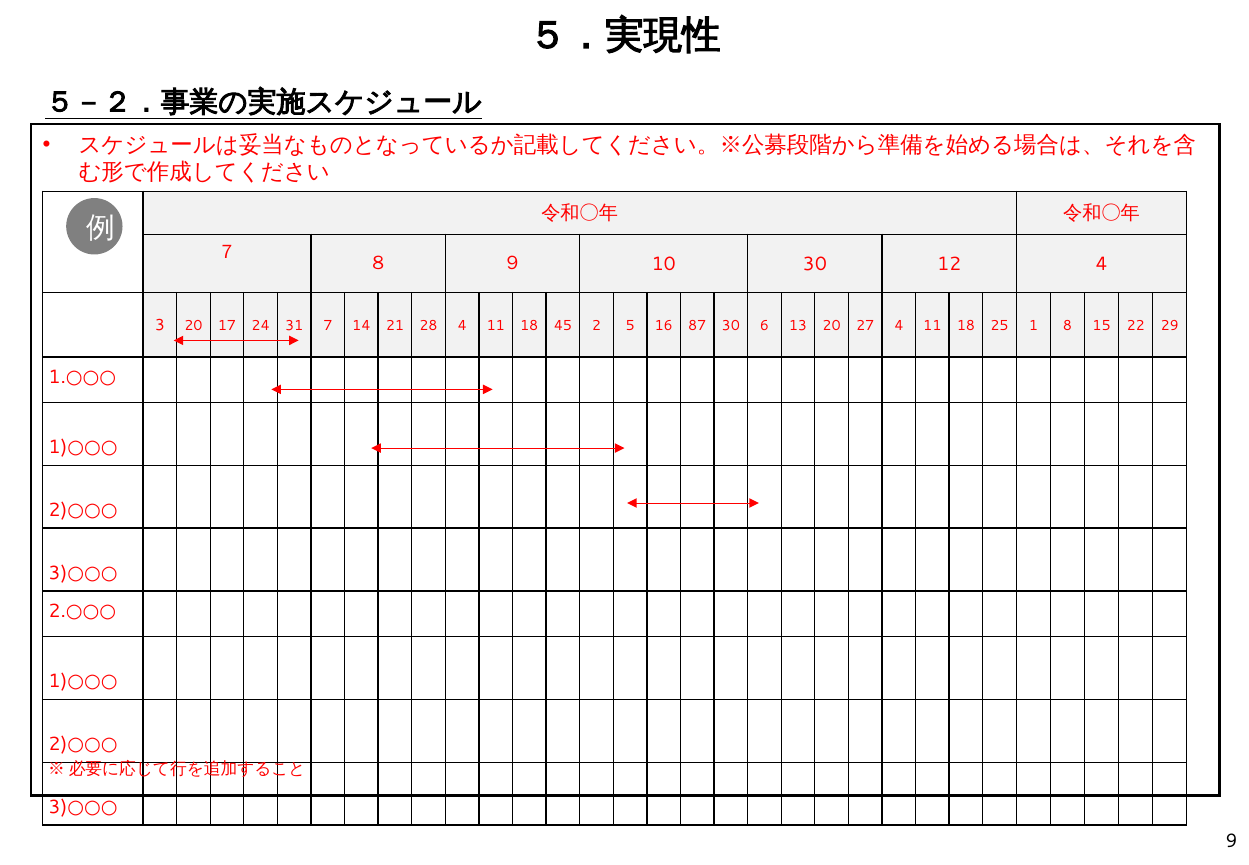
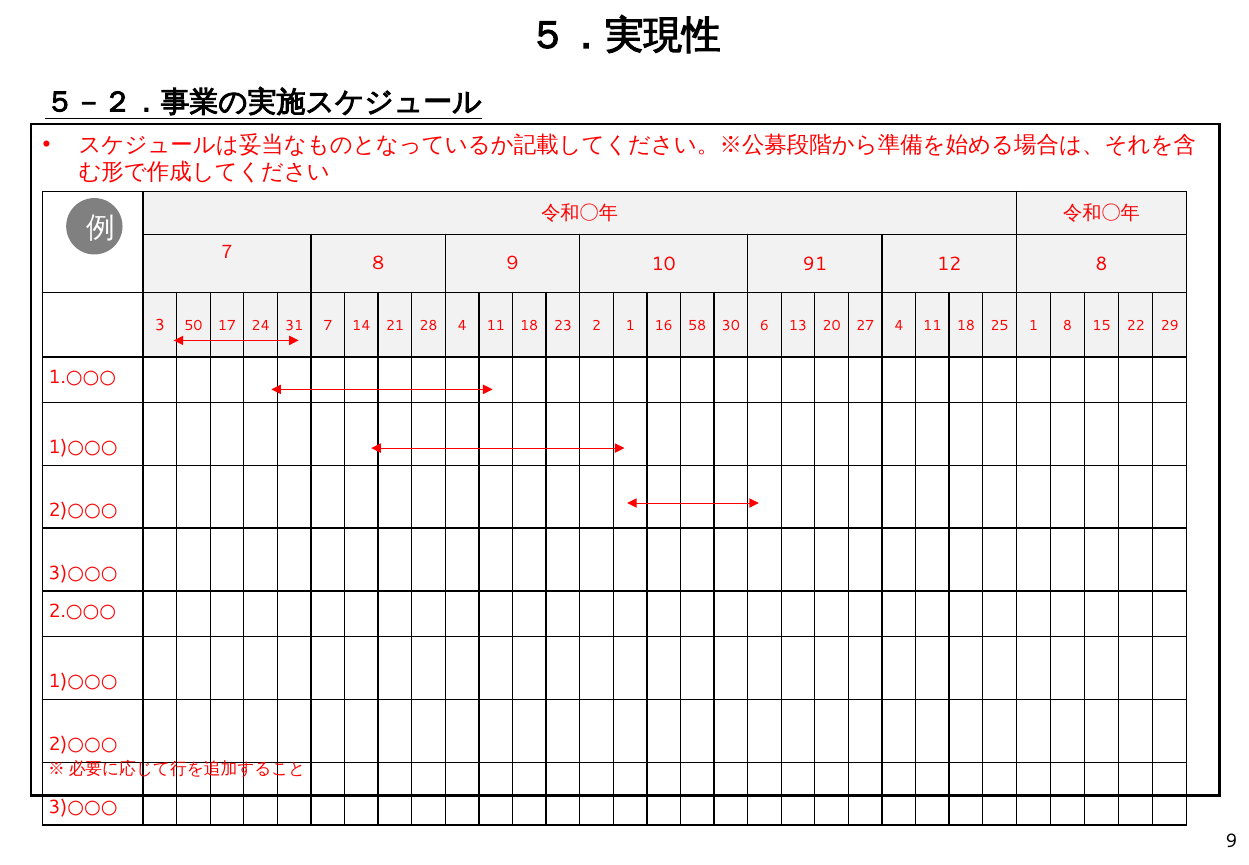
10 30: 30 -> 91 (815, 264)
12 4: 4 -> 8 (1102, 264)
3 20: 20 -> 50 (193, 325)
45: 45 -> 23 (563, 325)
2 5: 5 -> 1 (630, 325)
87: 87 -> 58 (697, 325)
